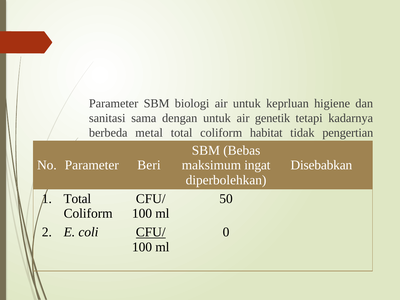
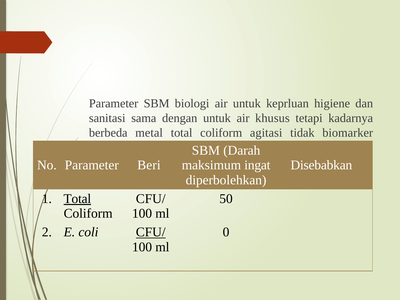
genetik: genetik -> khusus (272, 118)
habitat: habitat -> agitasi (266, 133)
pengertian: pengertian -> biomarker (348, 133)
Bebas: Bebas -> Darah (242, 150)
Total underline: none -> present (77, 199)
